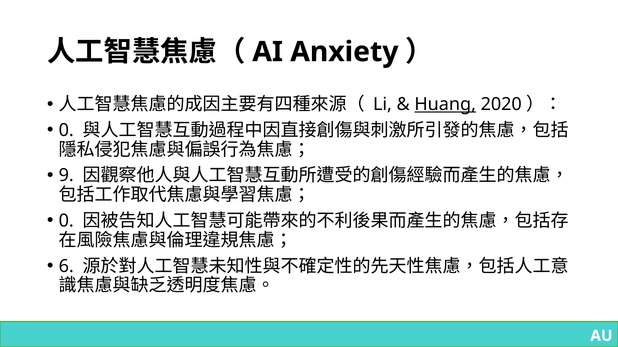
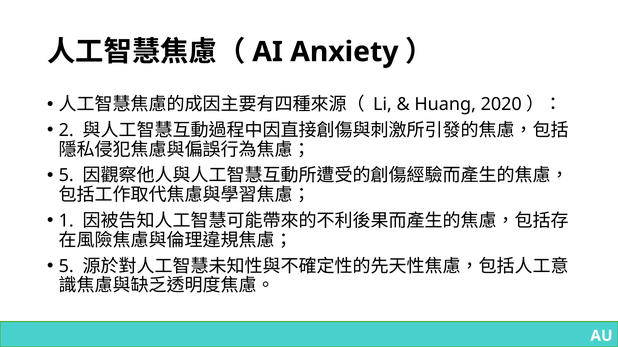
Huang underline: present -> none (445, 104)
0: 0 -> 2 (66, 130)
9: 9 -> 5 (66, 176)
0: 0 -> 1 (66, 221)
6: 6 -> 5 (66, 267)
